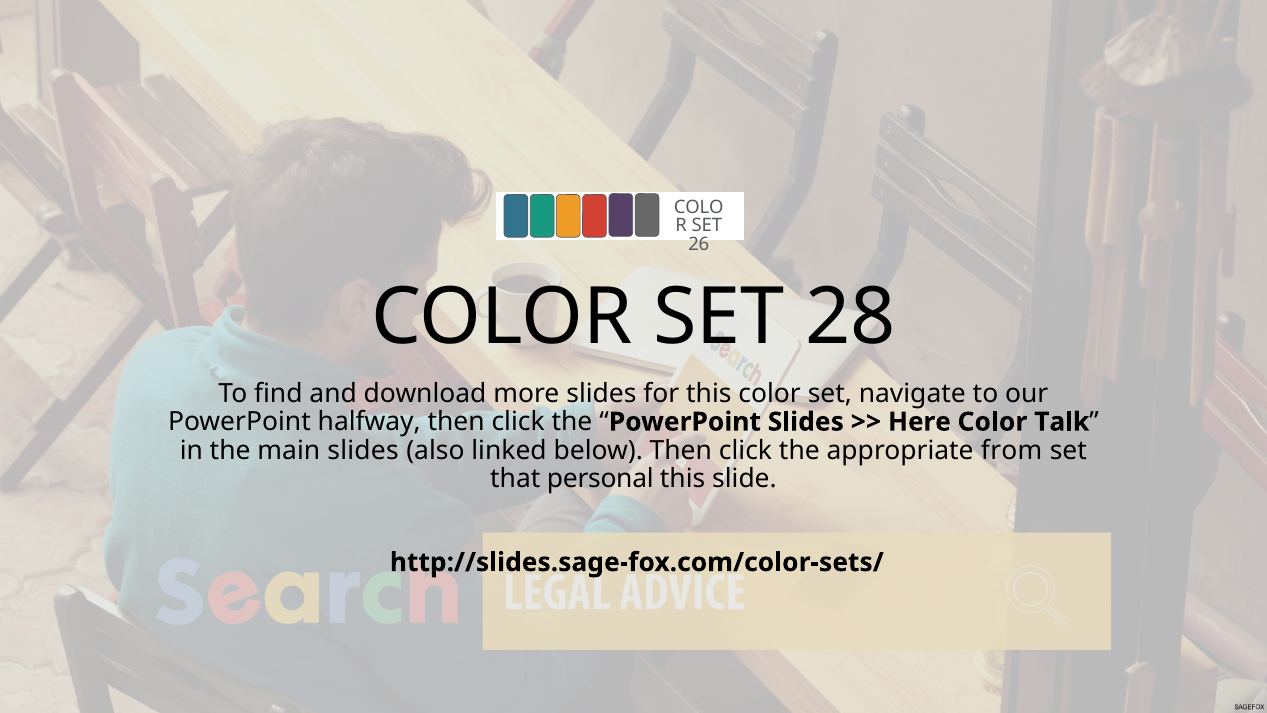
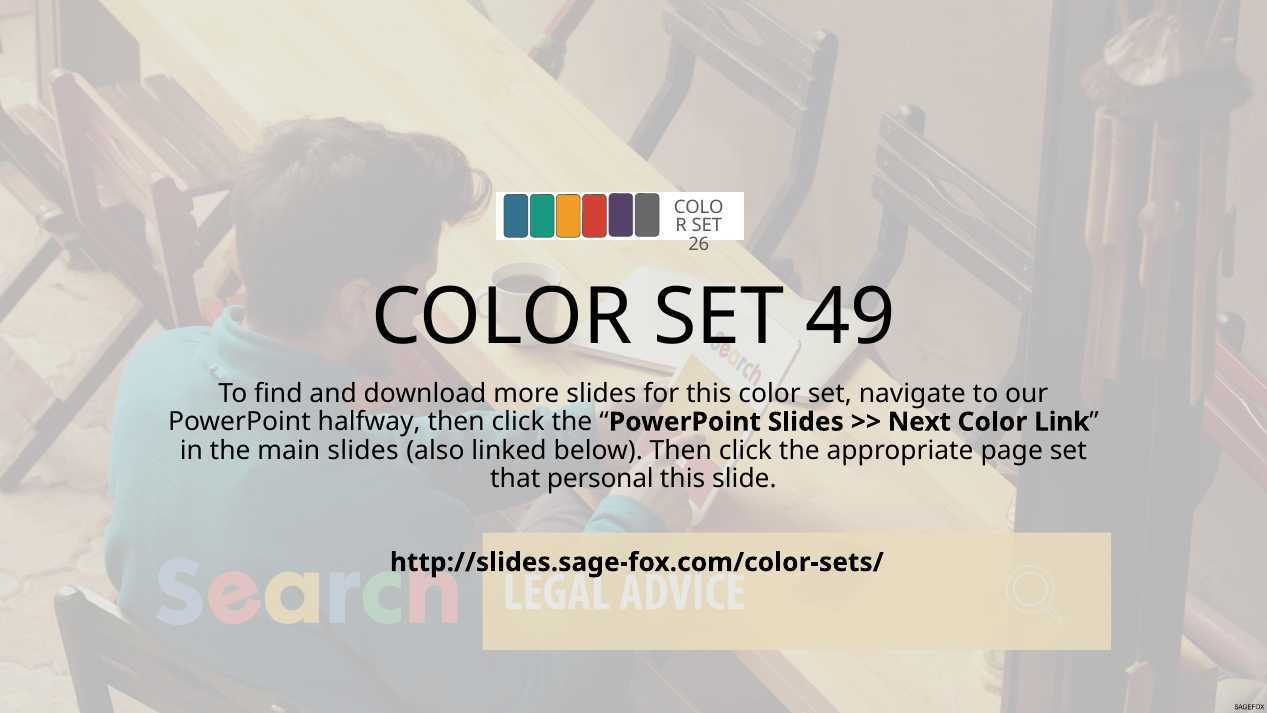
28: 28 -> 49 (850, 317)
Here: Here -> Next (919, 422)
Talk: Talk -> Link (1062, 422)
from: from -> page (1012, 450)
